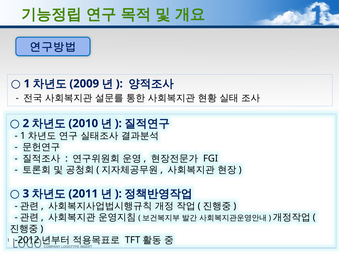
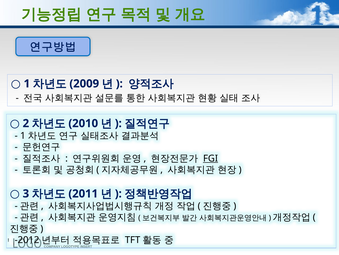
FGI underline: none -> present (211, 158)
